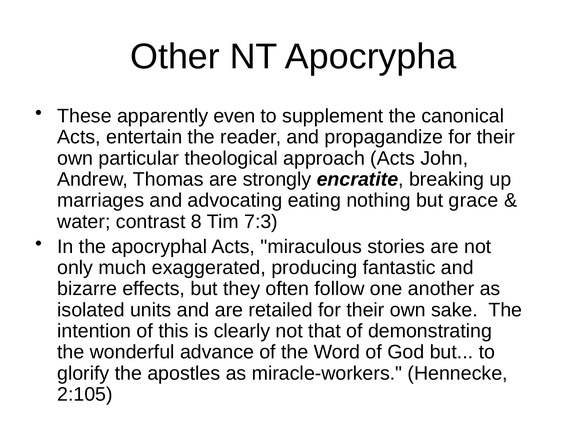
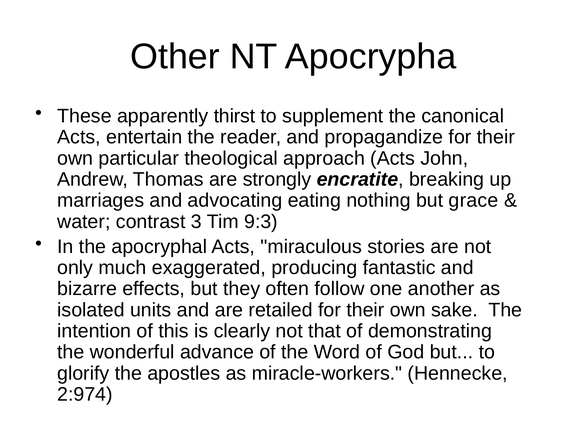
even: even -> thirst (234, 116)
8: 8 -> 3 (196, 222)
7:3: 7:3 -> 9:3 (261, 222)
2:105: 2:105 -> 2:974 (85, 395)
